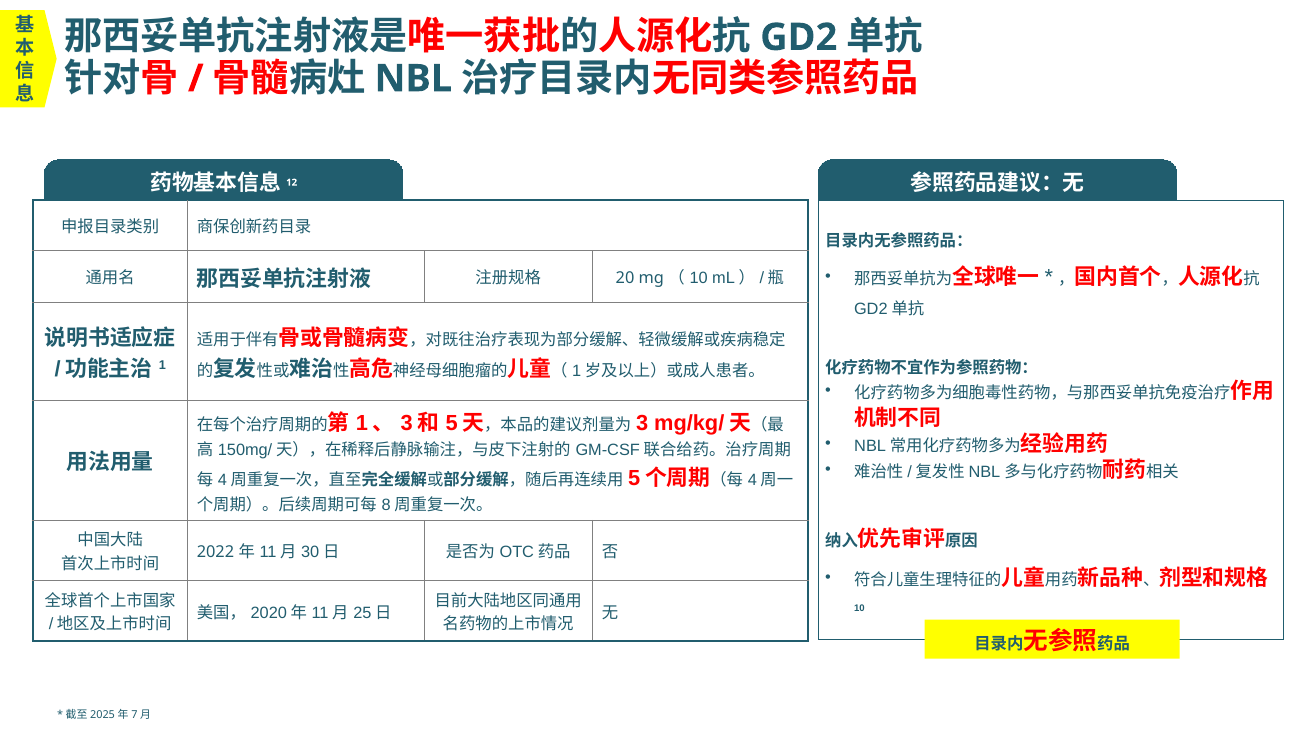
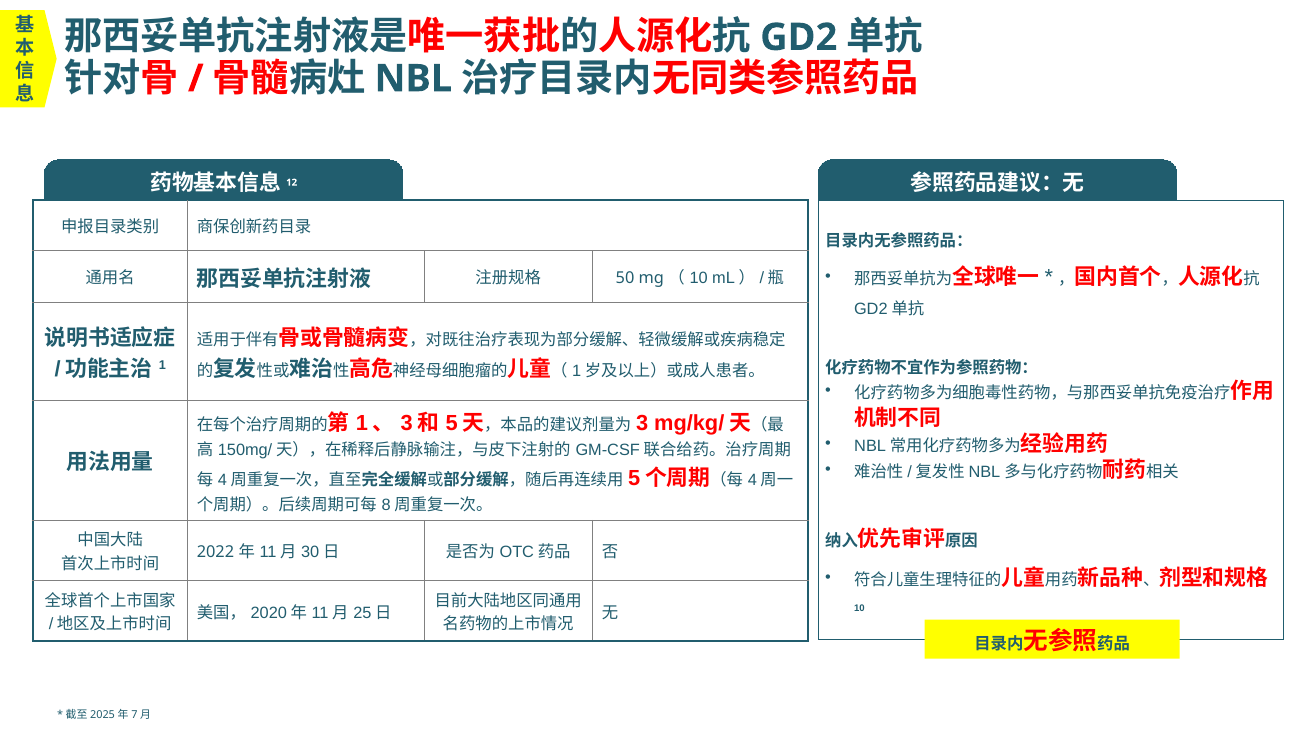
20: 20 -> 50 (625, 278)
